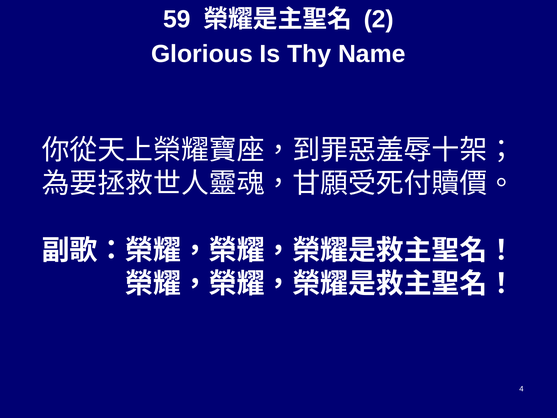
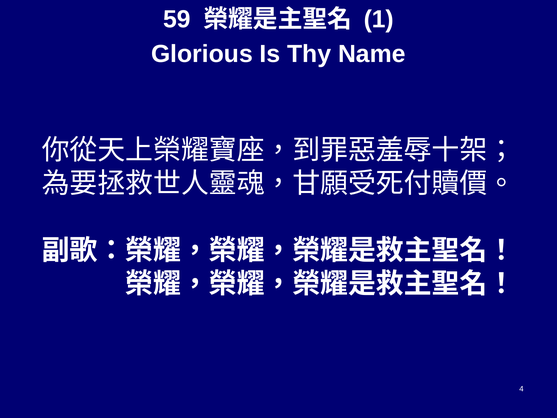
2: 2 -> 1 (379, 19)
